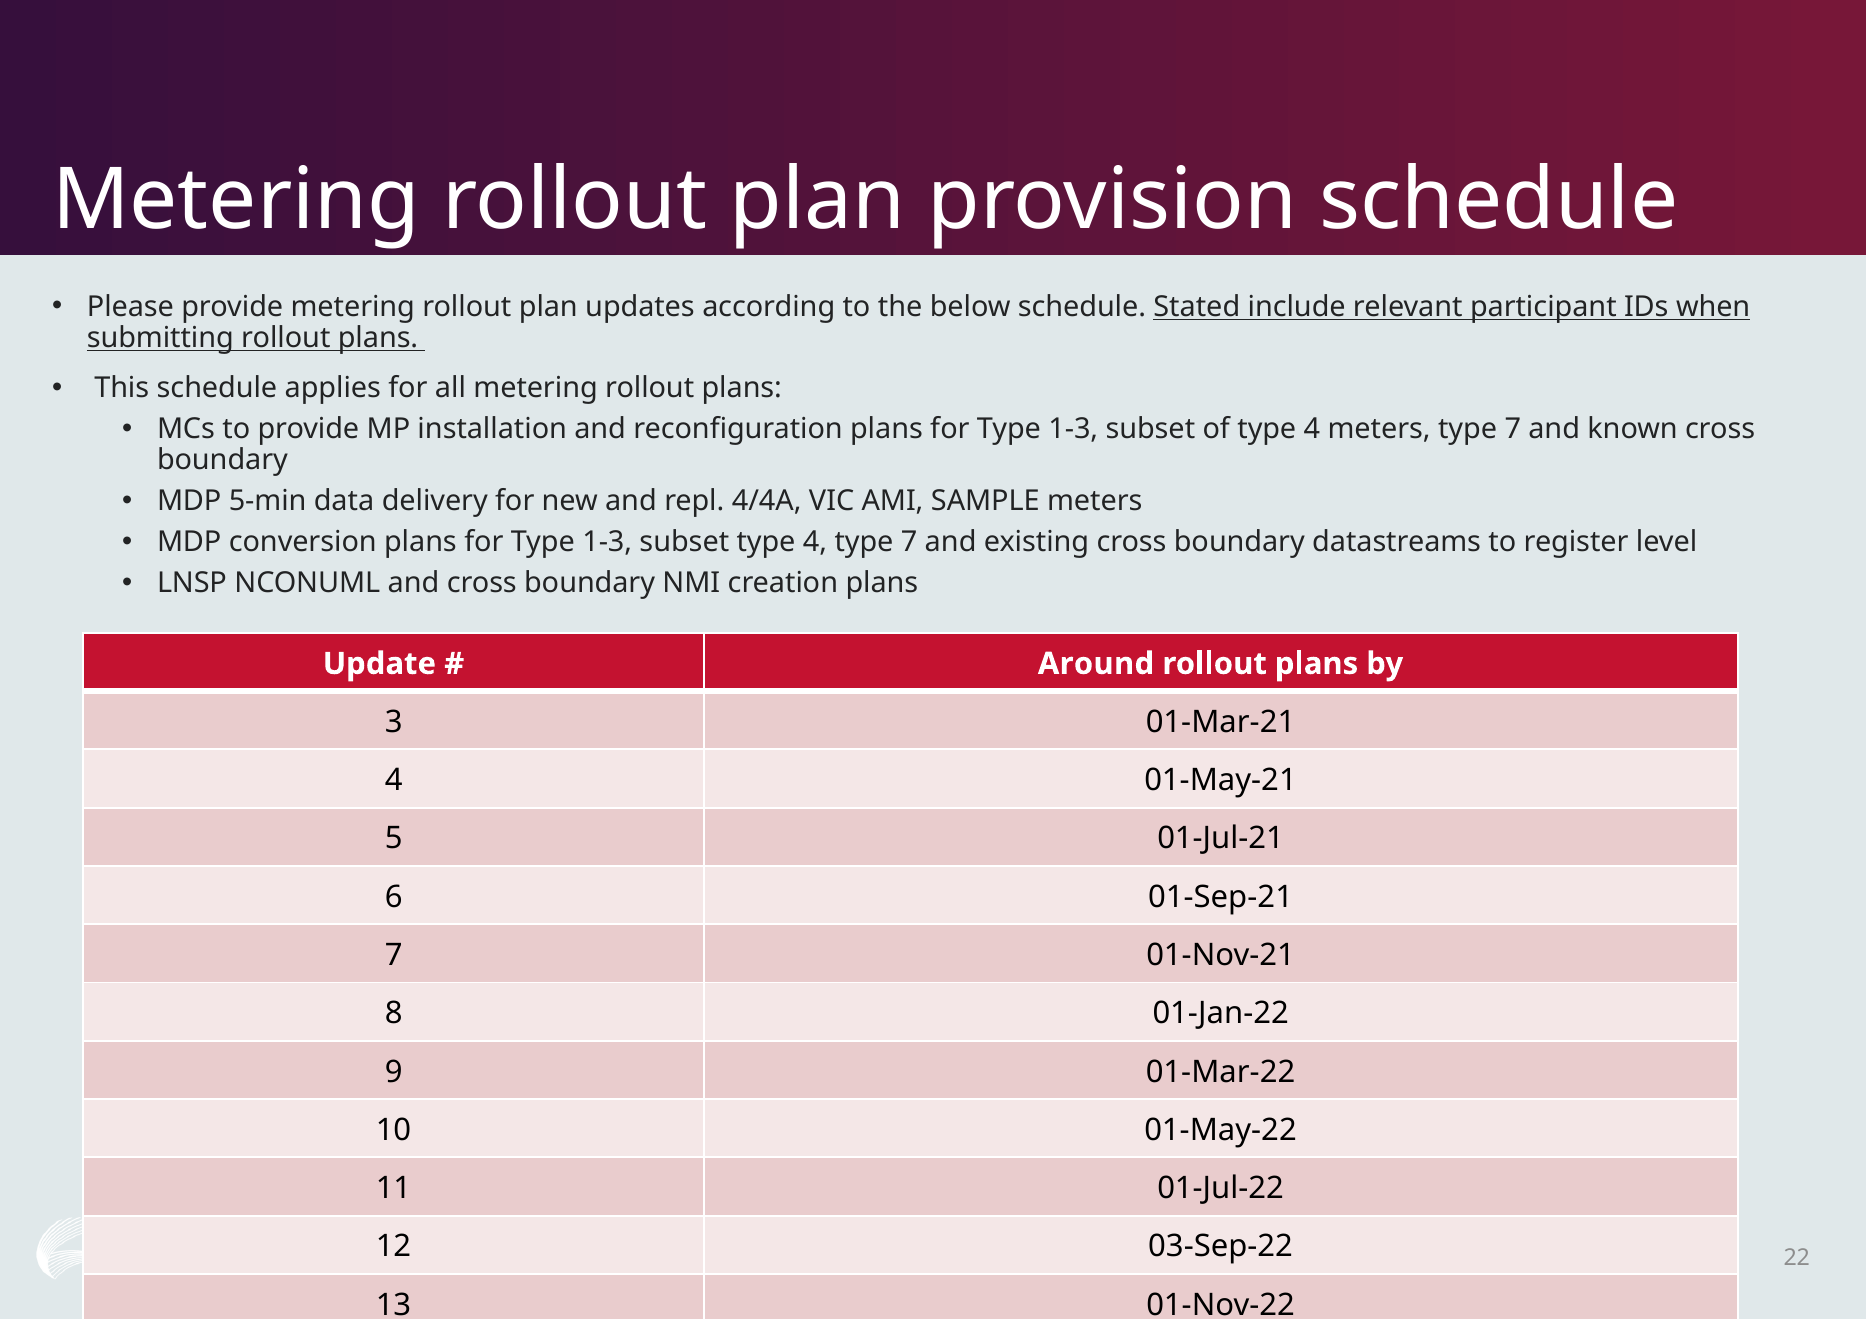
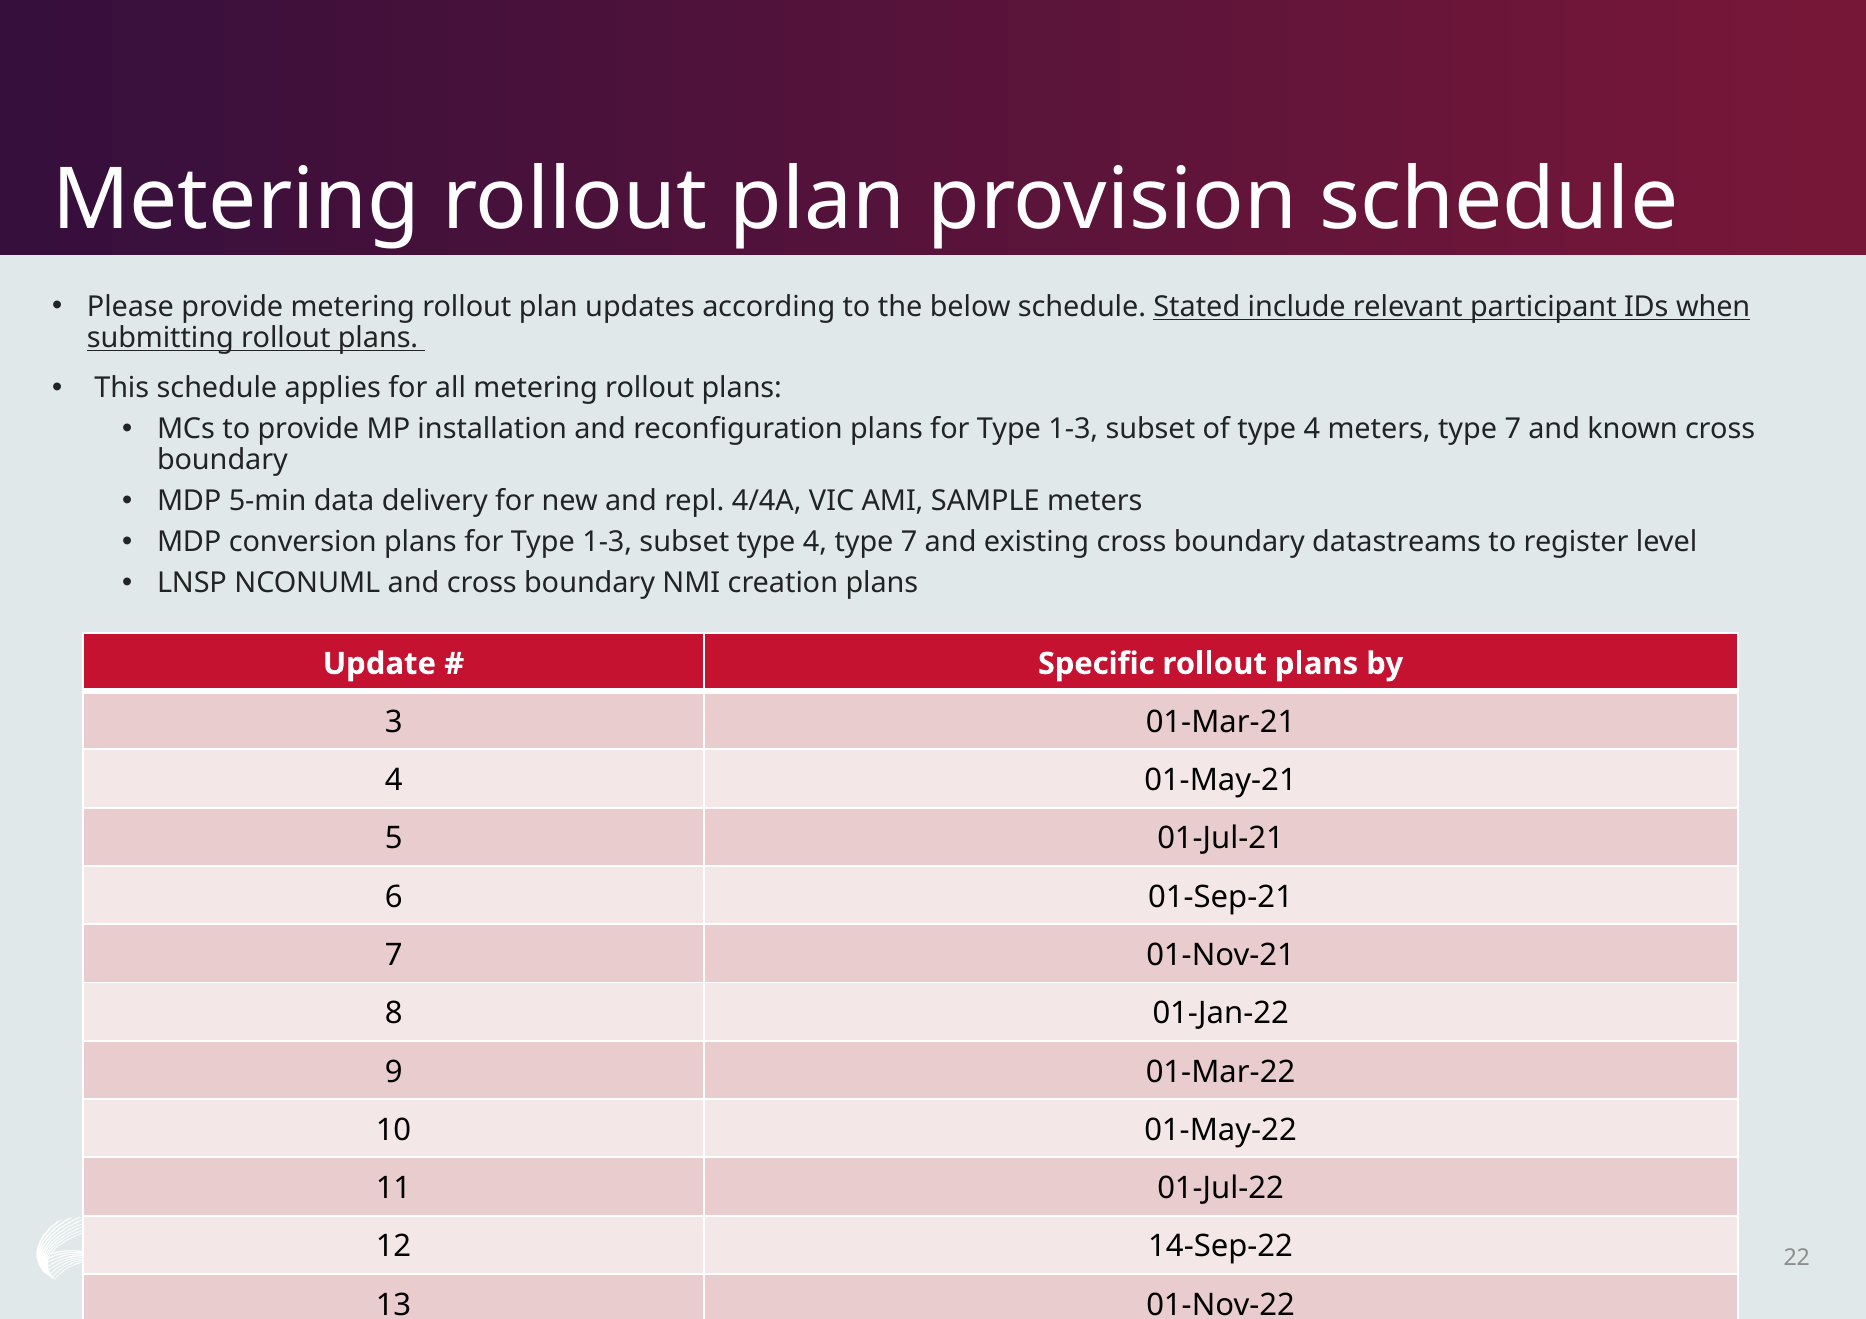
Around: Around -> Specific (1096, 664)
03-Sep-22: 03-Sep-22 -> 14-Sep-22 (1221, 1247)
